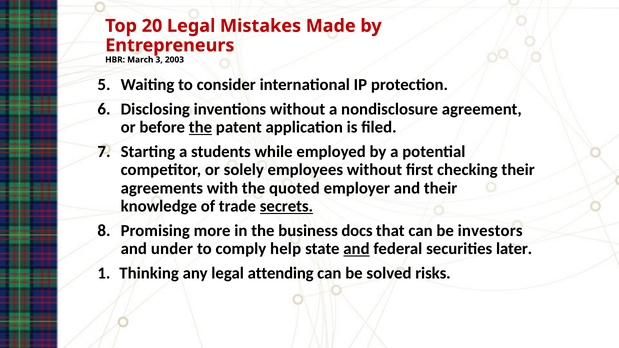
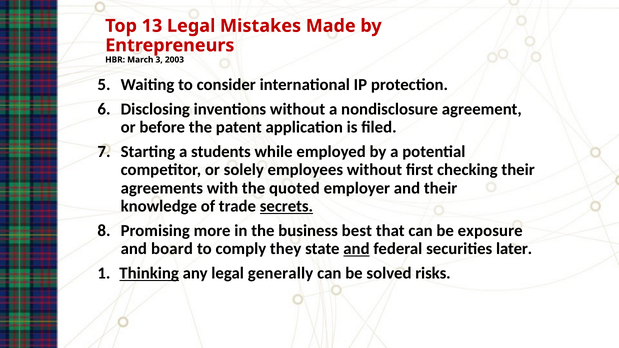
20: 20 -> 13 (152, 26)
the underline: present -> none (200, 127)
docs: docs -> best (357, 231)
investors: investors -> exposure (490, 231)
under: under -> board (172, 249)
help: help -> they (286, 249)
Thinking underline: none -> present (149, 273)
attending: attending -> generally (281, 273)
